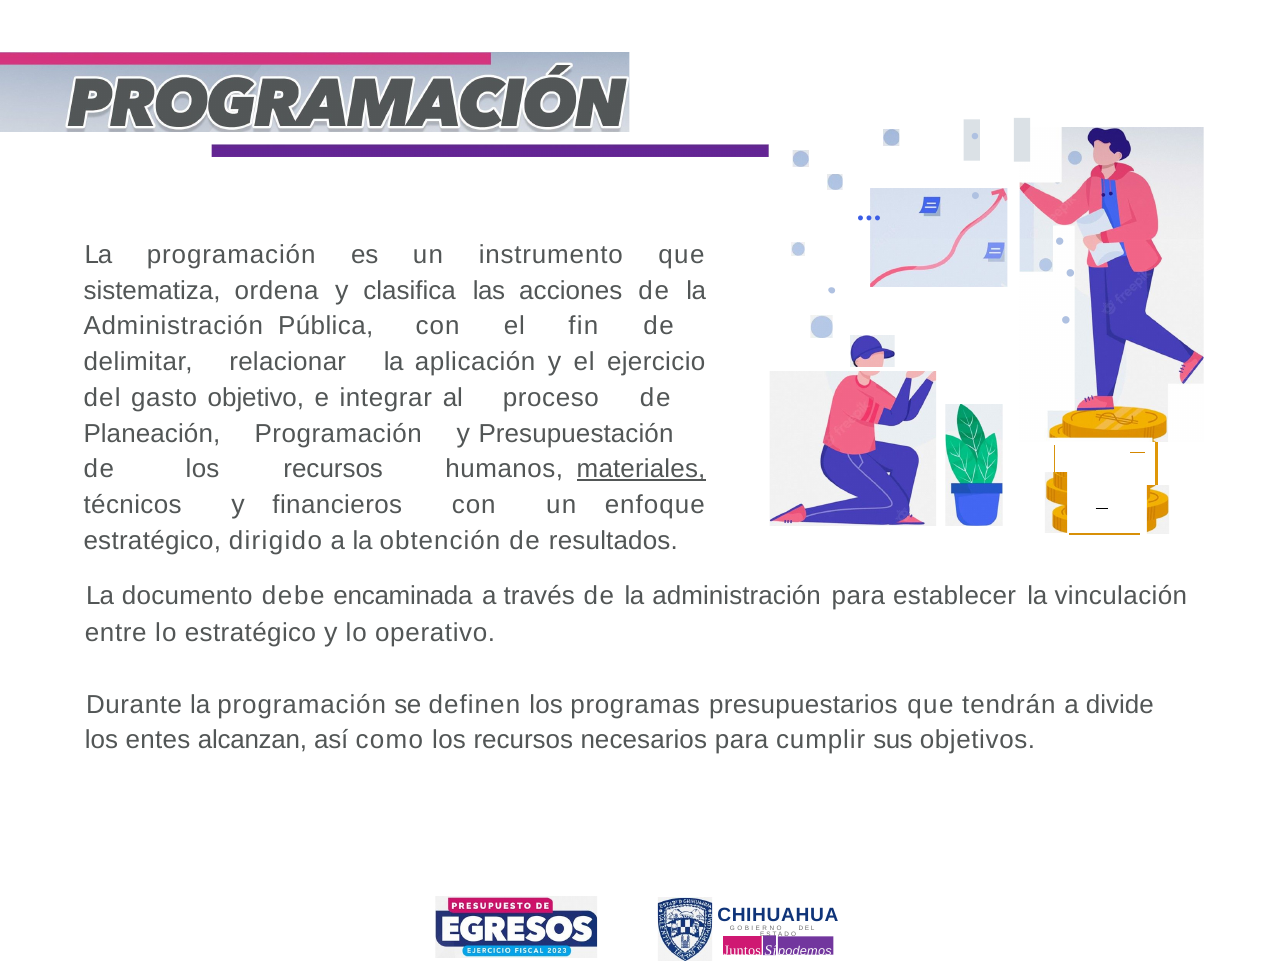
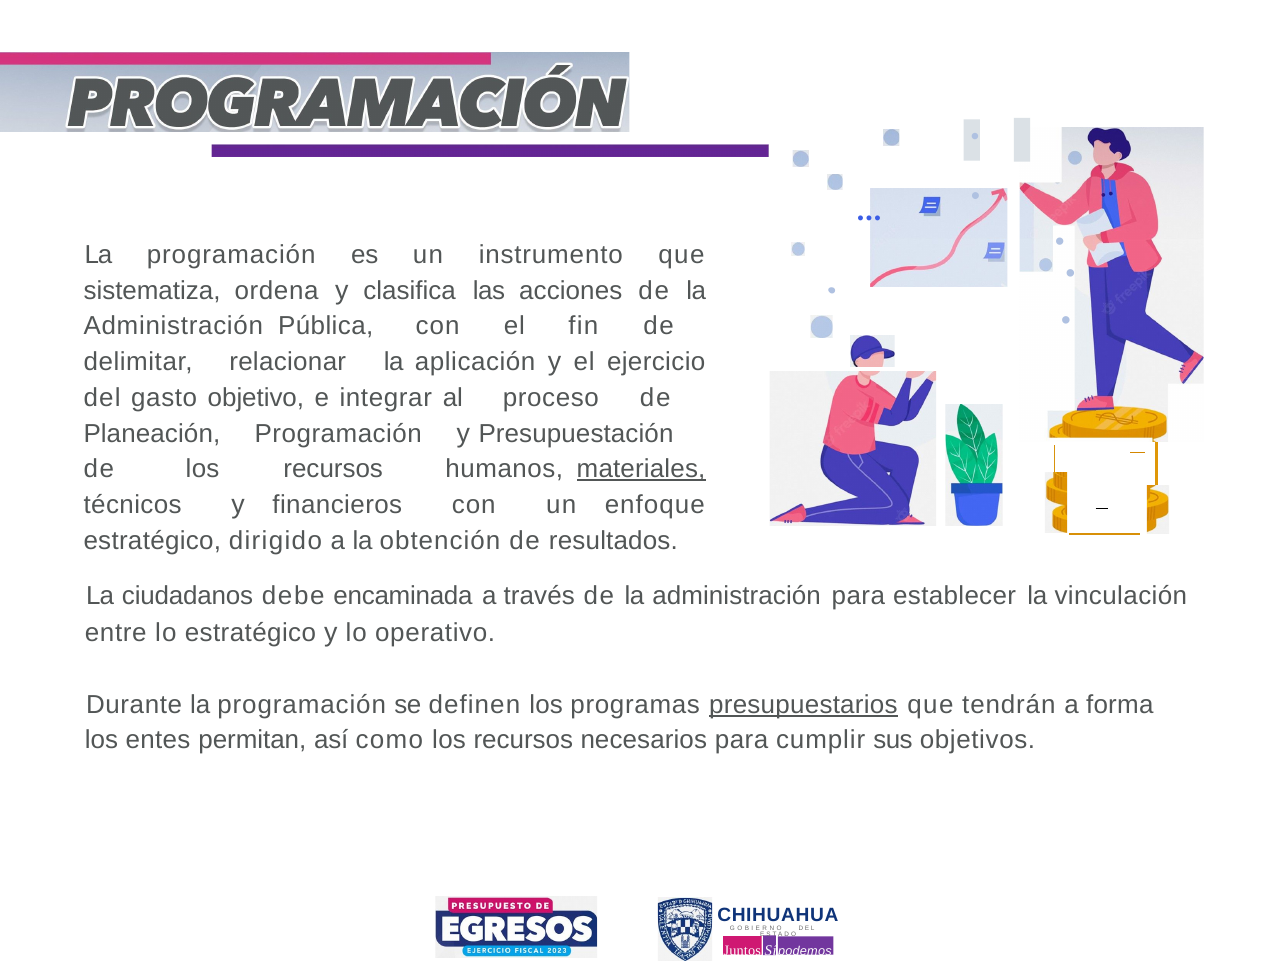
documento: documento -> ciudadanos (187, 596)
presupuestarios underline: none -> present (803, 705)
divide: divide -> forma (1120, 705)
alcanzan: alcanzan -> permitan (252, 740)
